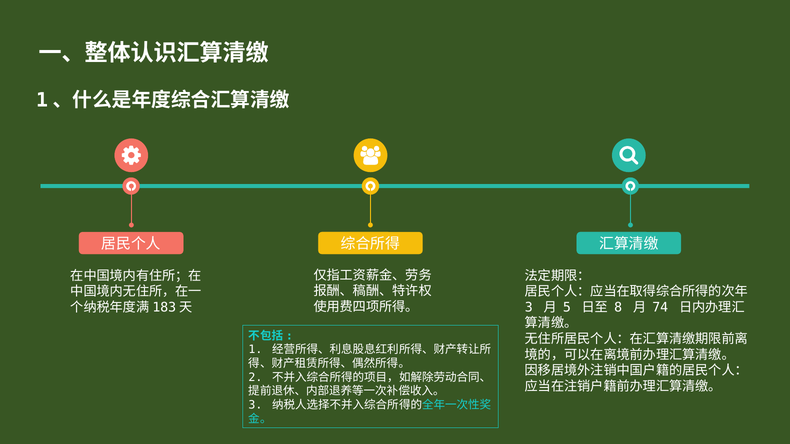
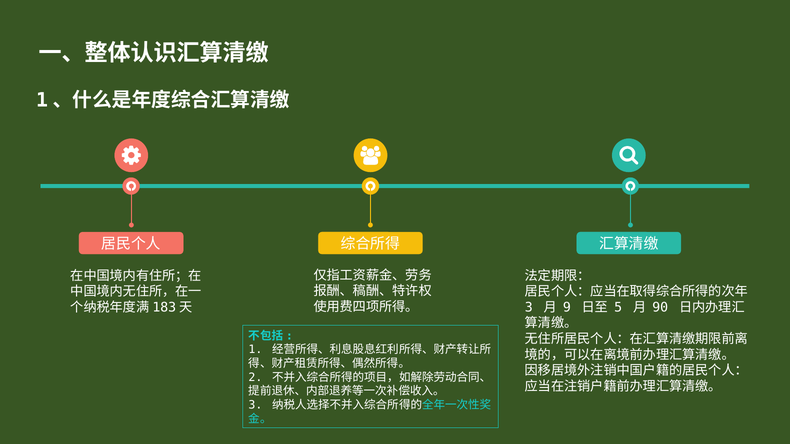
5: 5 -> 9 (567, 308)
8: 8 -> 5 (618, 308)
74: 74 -> 90 (660, 308)
